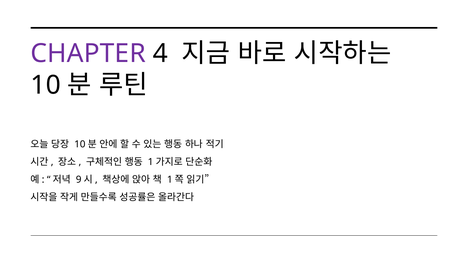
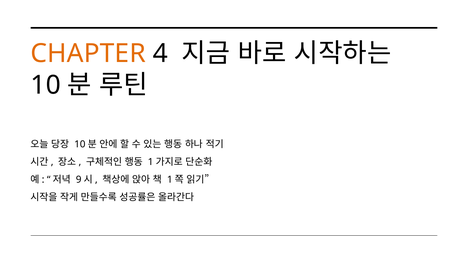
CHAPTER colour: purple -> orange (88, 54)
